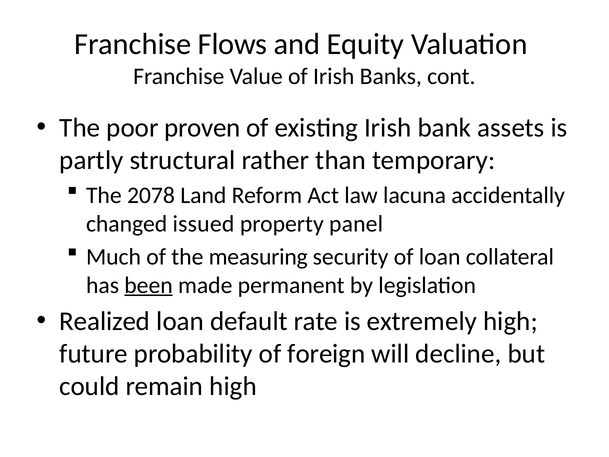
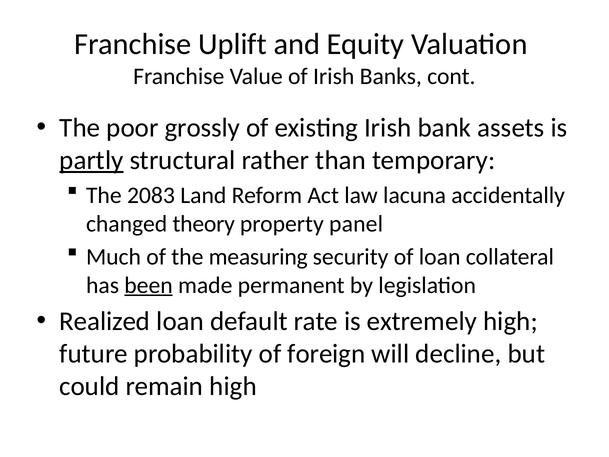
Flows: Flows -> Uplift (233, 44)
proven: proven -> grossly (202, 128)
partly underline: none -> present (91, 160)
2078: 2078 -> 2083 (151, 195)
issued: issued -> theory (204, 224)
